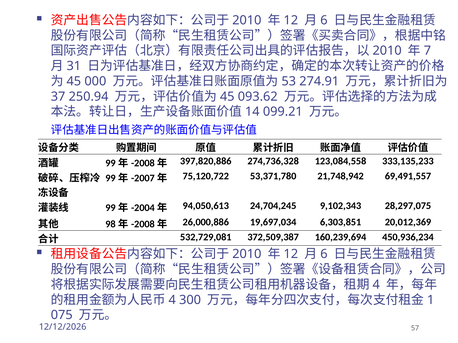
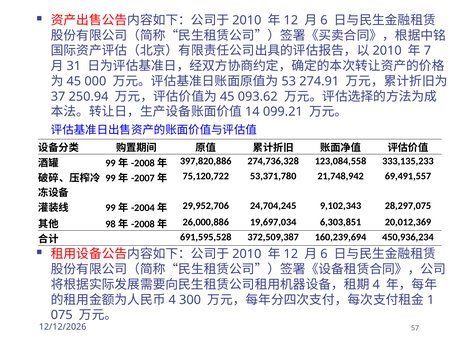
94,050,613: 94,050,613 -> 29,952,706 (206, 206)
532,729,081: 532,729,081 -> 691,595,528 (206, 238)
